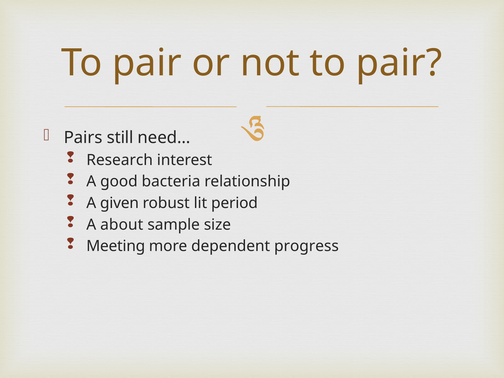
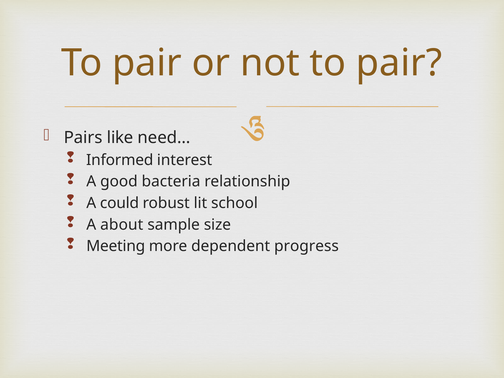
still: still -> like (120, 138)
Research: Research -> Informed (120, 160)
given: given -> could (119, 203)
period: period -> school (234, 203)
